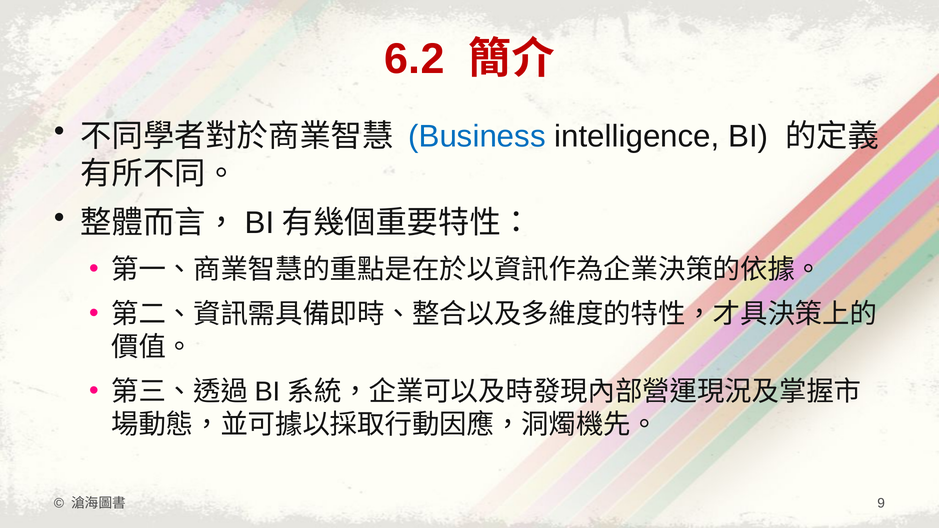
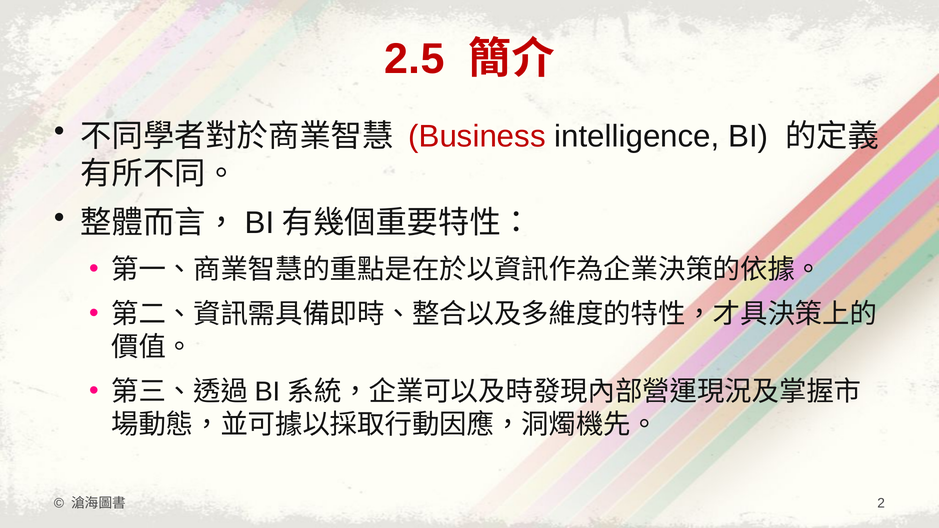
6.2: 6.2 -> 2.5 (414, 59)
Business colour: blue -> red (477, 136)
9: 9 -> 2 (881, 504)
